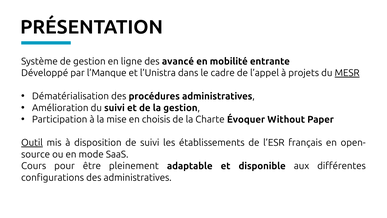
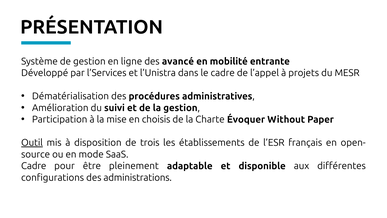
l’Manque: l’Manque -> l’Services (107, 73)
MESR underline: present -> none (347, 73)
de suivi: suivi -> trois (150, 143)
Cours: Cours -> Cadre (34, 166)
des administratives: administratives -> administrations (138, 177)
